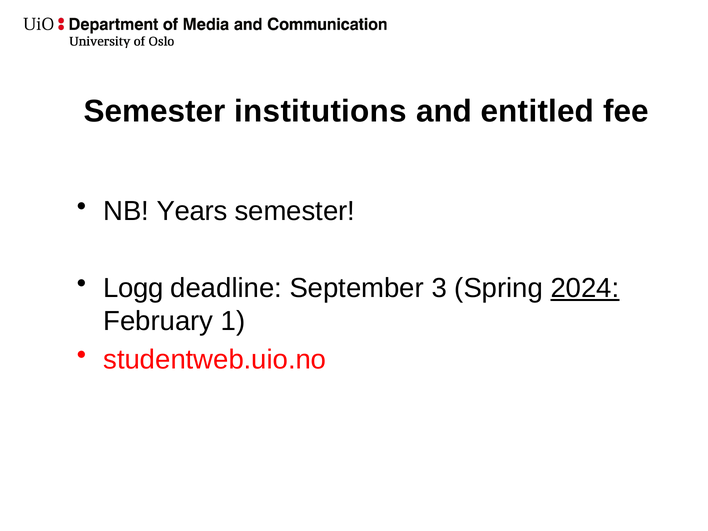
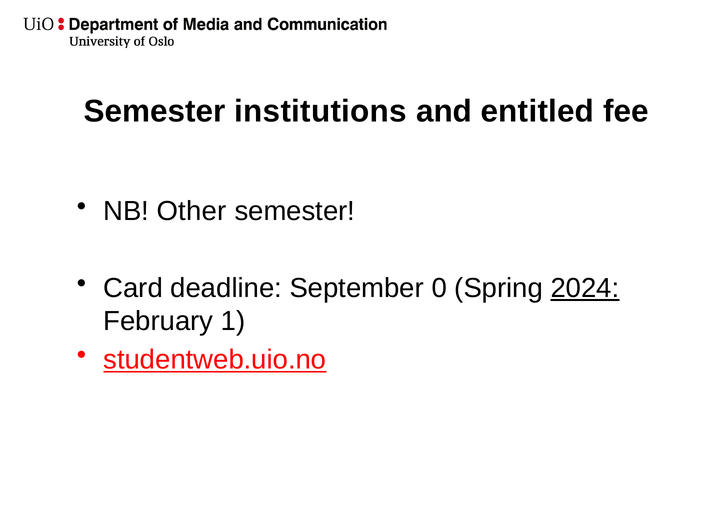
Years: Years -> Other (192, 211)
Logg: Logg -> Card (133, 288)
3: 3 -> 0 (439, 288)
studentweb.uio.no underline: none -> present (215, 360)
